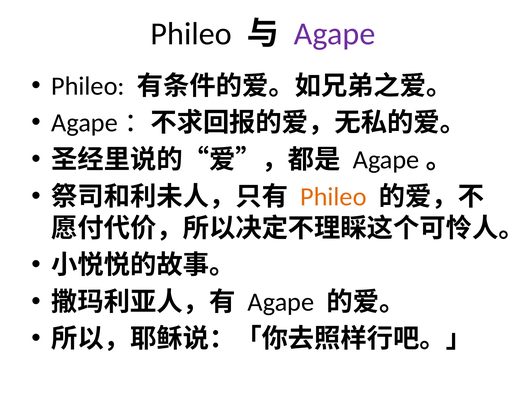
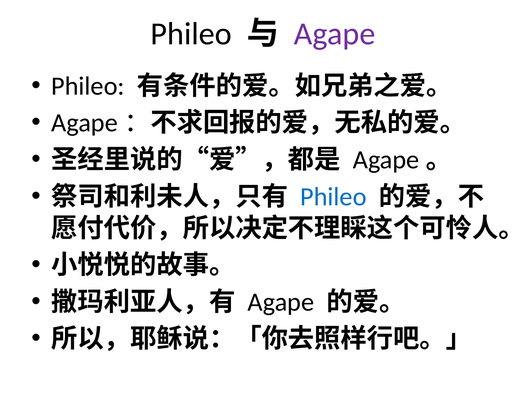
Phileo colour: orange -> blue (333, 196)
